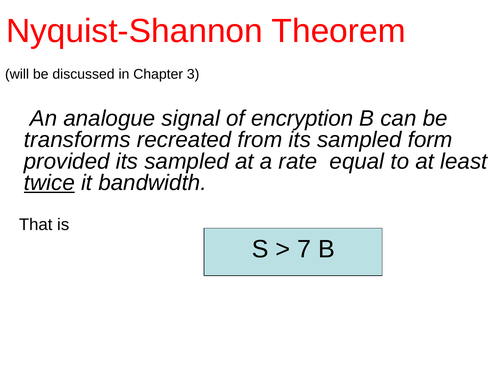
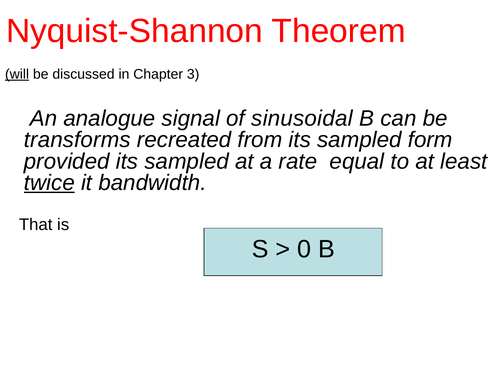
will underline: none -> present (17, 74)
encryption: encryption -> sinusoidal (302, 119)
7: 7 -> 0 (304, 249)
